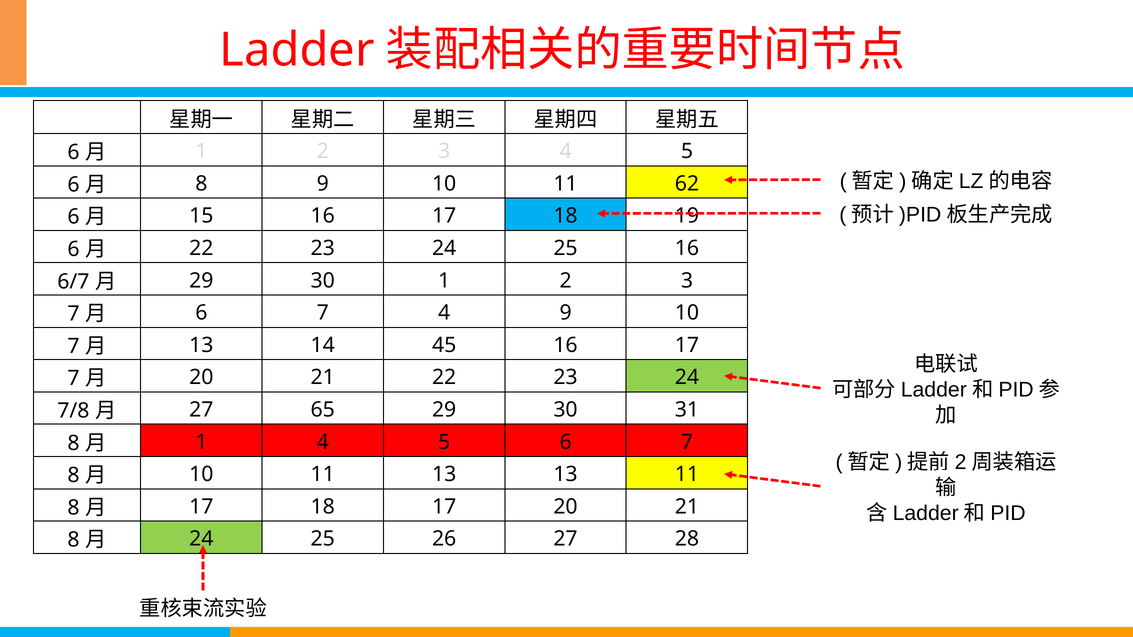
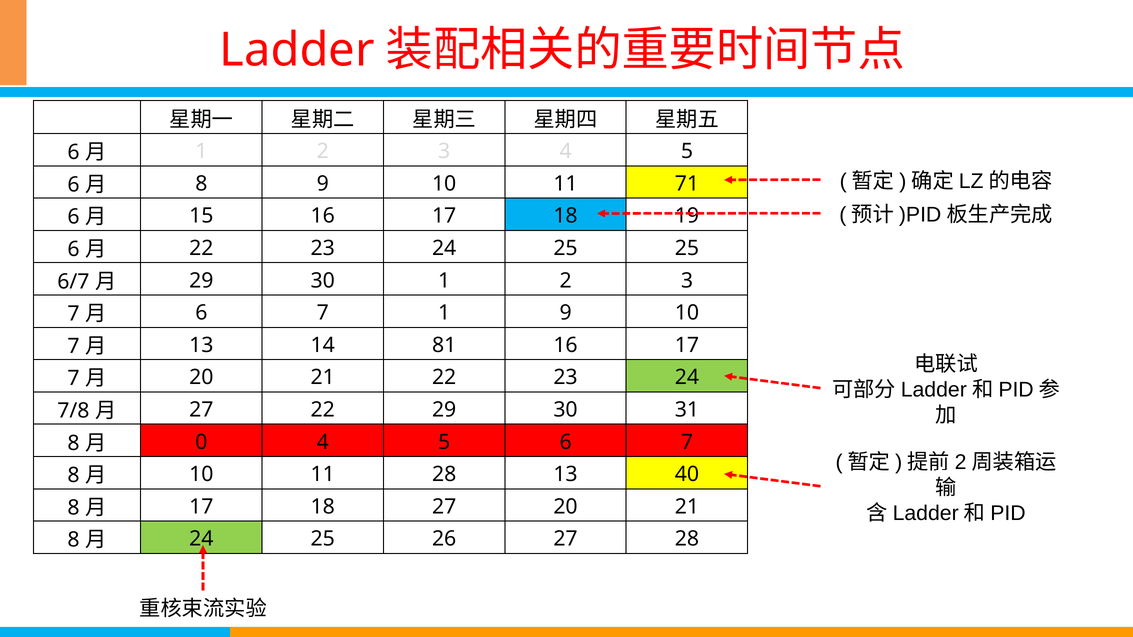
62: 62 -> 71 (687, 184)
25 16: 16 -> 25 (687, 248)
7 4: 4 -> 1 (444, 313)
45: 45 -> 81 (444, 345)
27 65: 65 -> 22 (323, 410)
1: 1 -> 0 (201, 442)
11 13: 13 -> 28 (444, 475)
13 11: 11 -> 40 (687, 475)
18 17: 17 -> 27 (444, 507)
